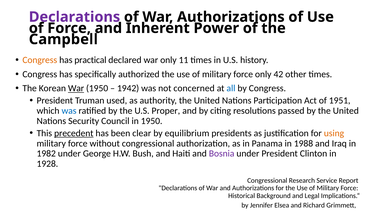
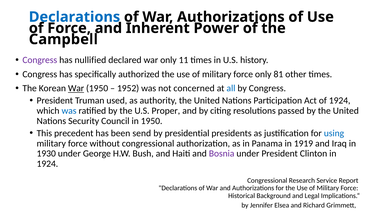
Declarations colour: purple -> blue (74, 17)
Congress colour: orange -> purple (40, 60)
practical: practical -> nullified (90, 60)
42: 42 -> 81 (278, 74)
1942: 1942 -> 1952 (128, 88)
of 1951: 1951 -> 1924 (340, 100)
precedent underline: present -> none (74, 133)
clear: clear -> send (142, 133)
equilibrium: equilibrium -> presidential (187, 133)
using colour: orange -> blue (334, 133)
1988: 1988 -> 1919 (303, 143)
1982: 1982 -> 1930 (46, 153)
1928: 1928 -> 1924 (47, 164)
